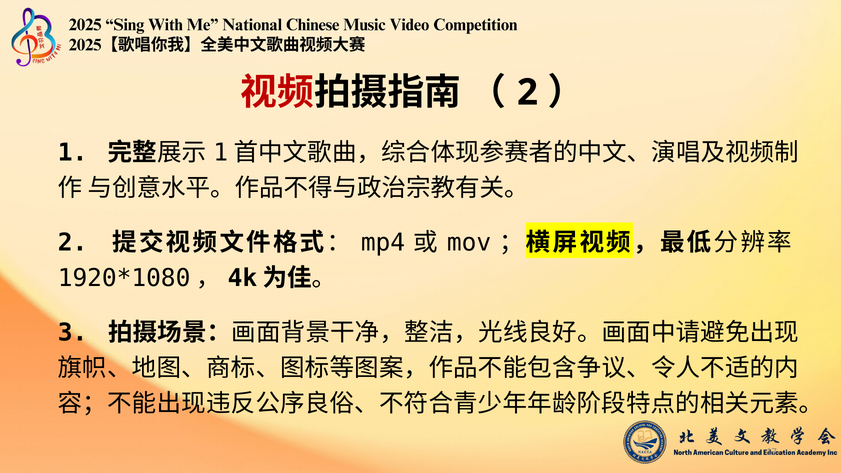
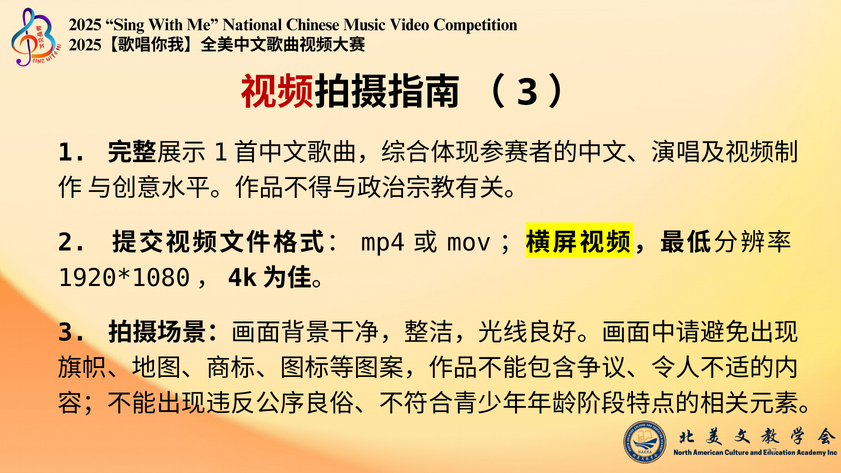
2: 2 -> 3 (527, 92)
